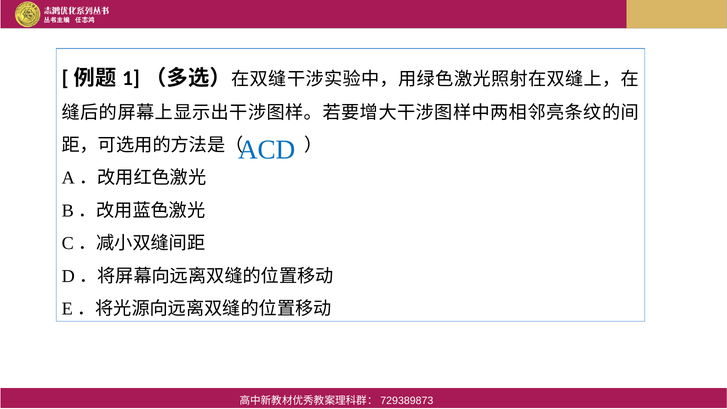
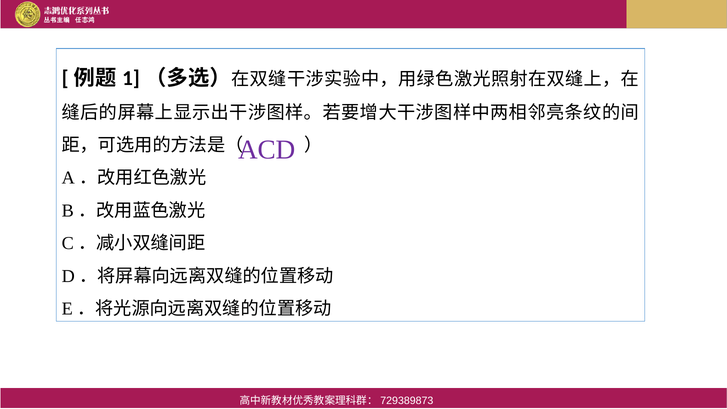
ACD colour: blue -> purple (267, 150)
